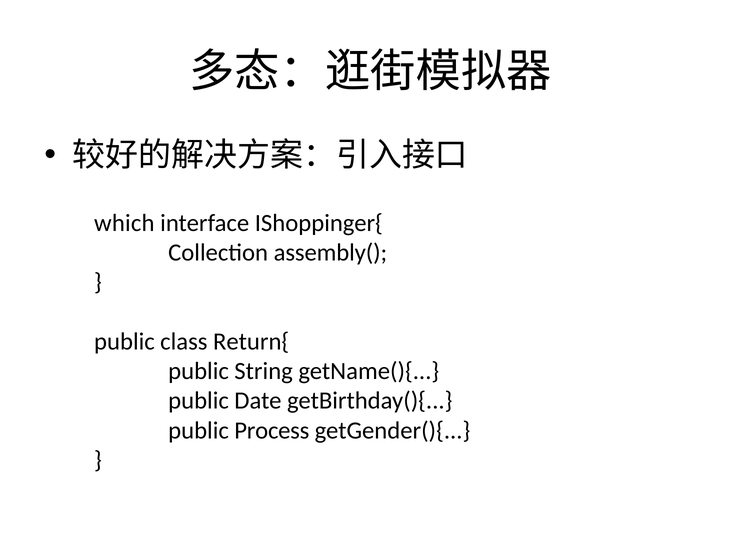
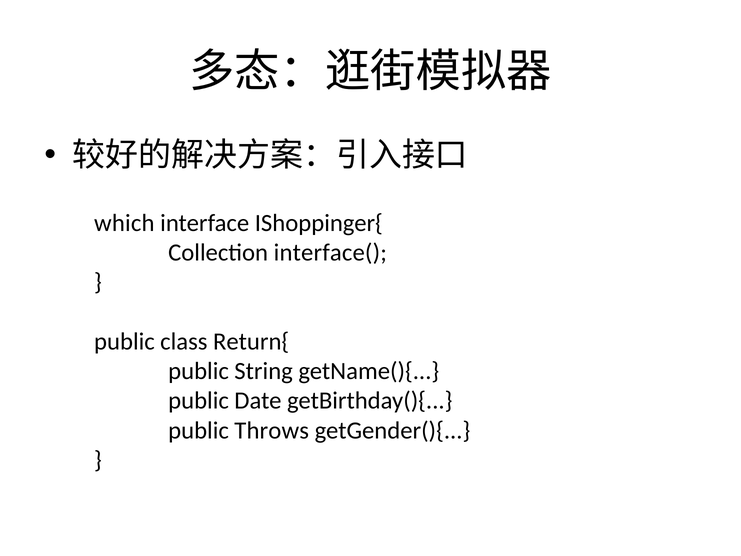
assembly(: assembly( -> interface( (330, 252)
Process: Process -> Throws (272, 430)
